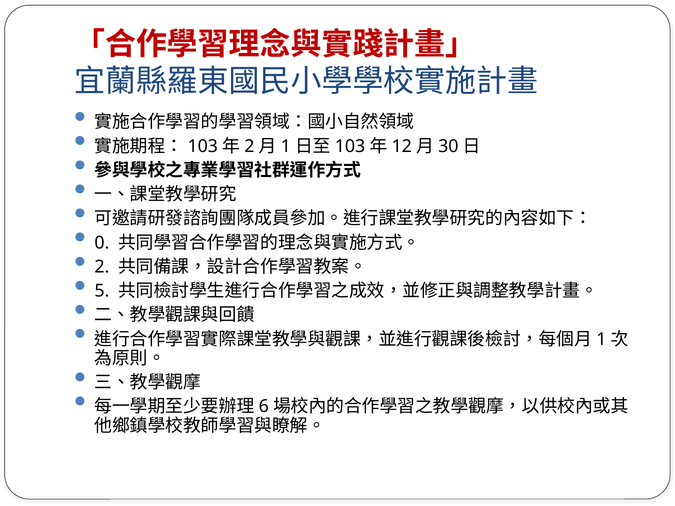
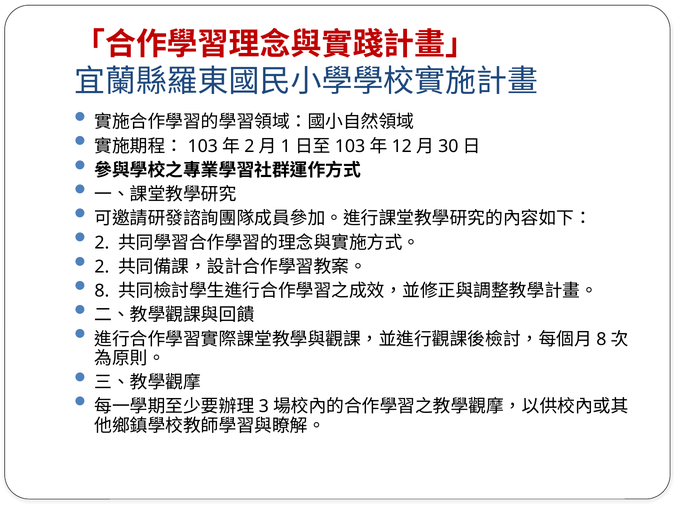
0: 0 -> 2 (102, 243)
5: 5 -> 8 (102, 291)
1: 1 -> 8 (601, 339)
6: 6 -> 3 (264, 407)
